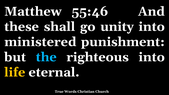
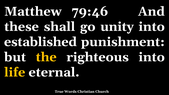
55:46: 55:46 -> 79:46 (90, 11)
ministered: ministered -> established (40, 42)
the colour: light blue -> yellow (46, 57)
